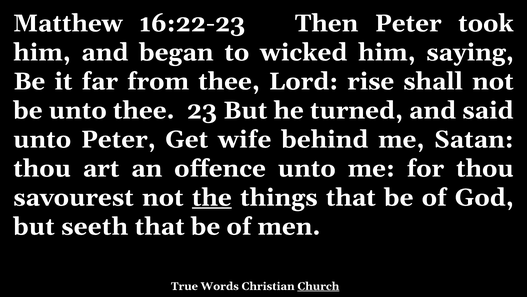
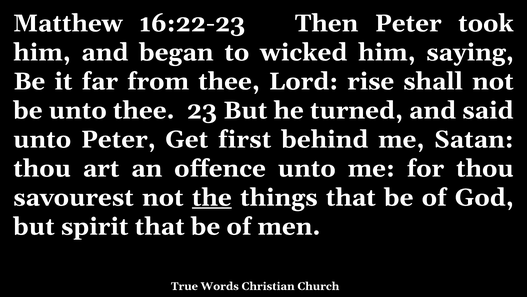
wife: wife -> first (245, 139)
seeth: seeth -> spirit (95, 226)
Church underline: present -> none (318, 286)
